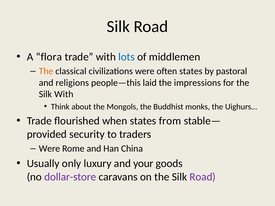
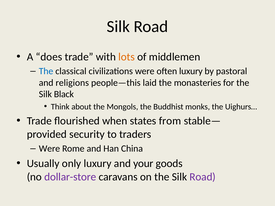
flora: flora -> does (49, 57)
lots colour: blue -> orange (127, 57)
The colour: orange -> blue (46, 71)
often states: states -> luxury (191, 71)
impressions: impressions -> monasteries (197, 83)
Silk With: With -> Black (64, 94)
